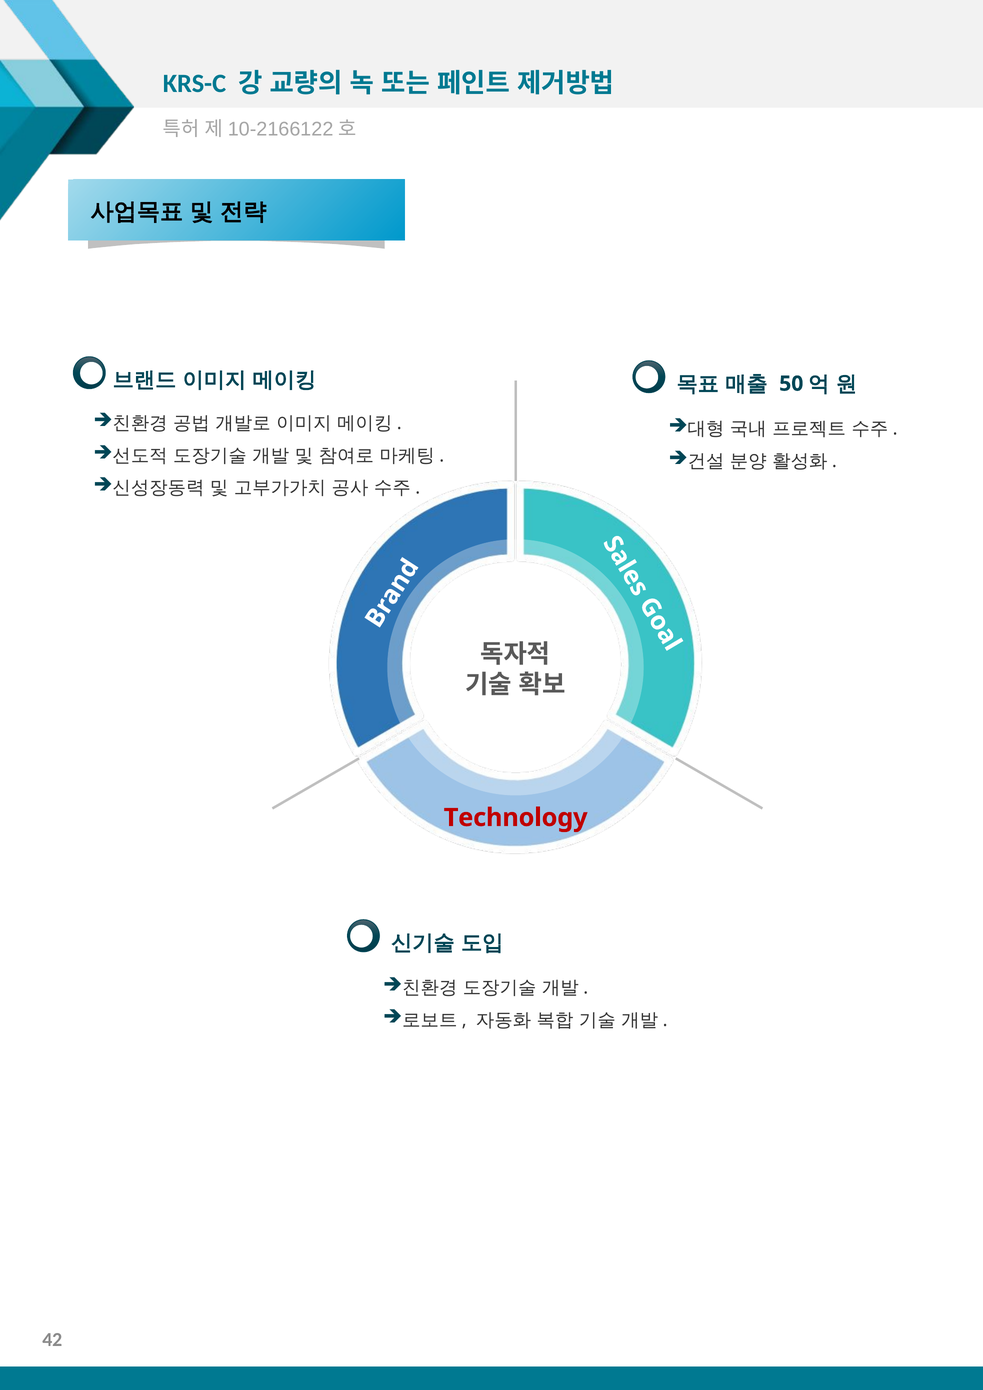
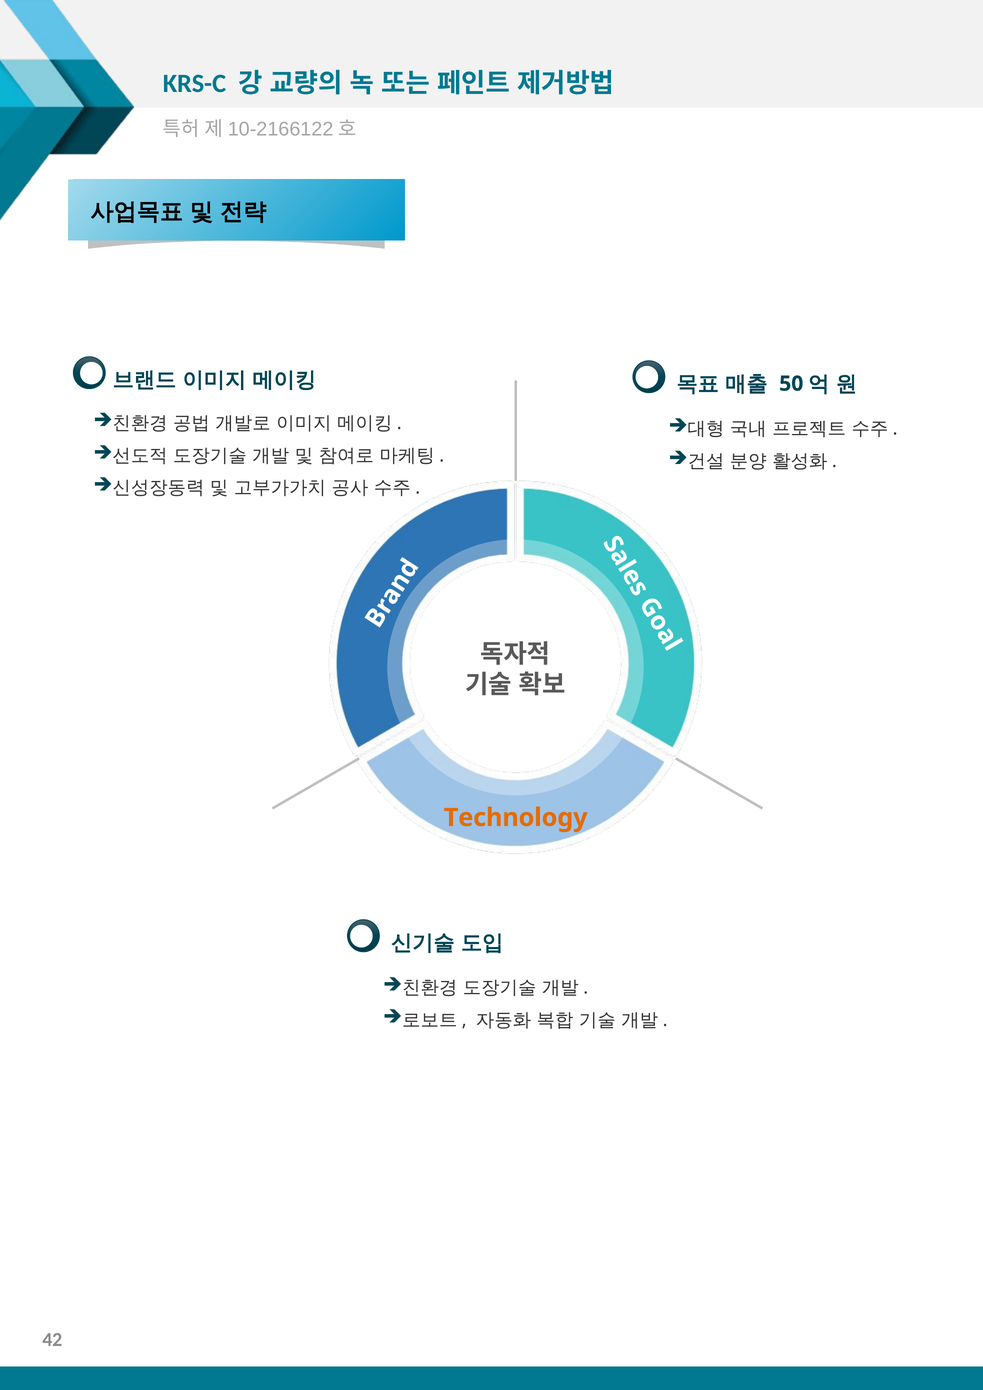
Technology colour: red -> orange (516, 818)
